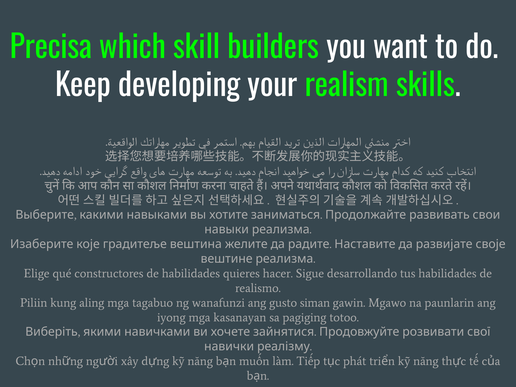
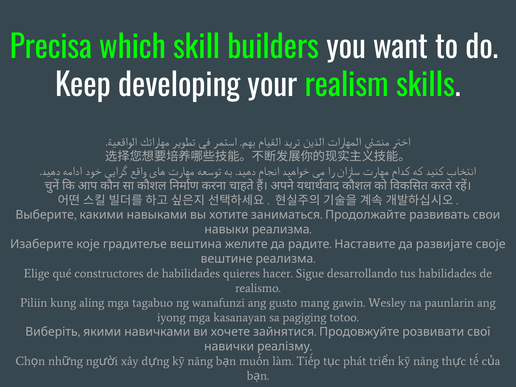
siman: siman -> mang (315, 303)
Mgawo: Mgawo -> Wesley (387, 303)
